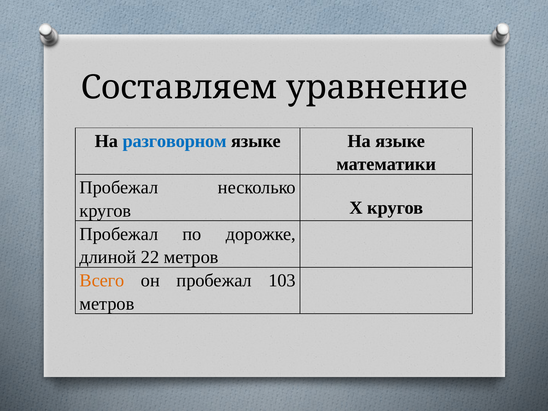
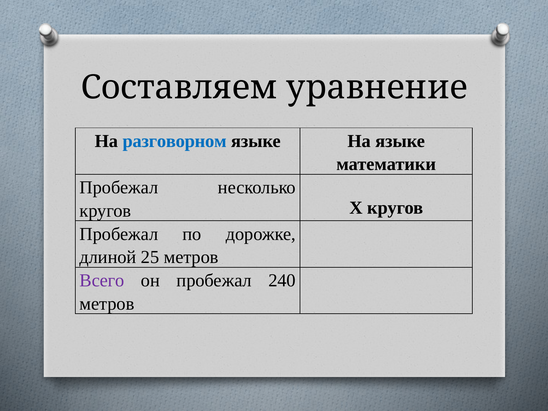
22: 22 -> 25 (150, 257)
Всего colour: orange -> purple (102, 280)
103: 103 -> 240 (282, 280)
